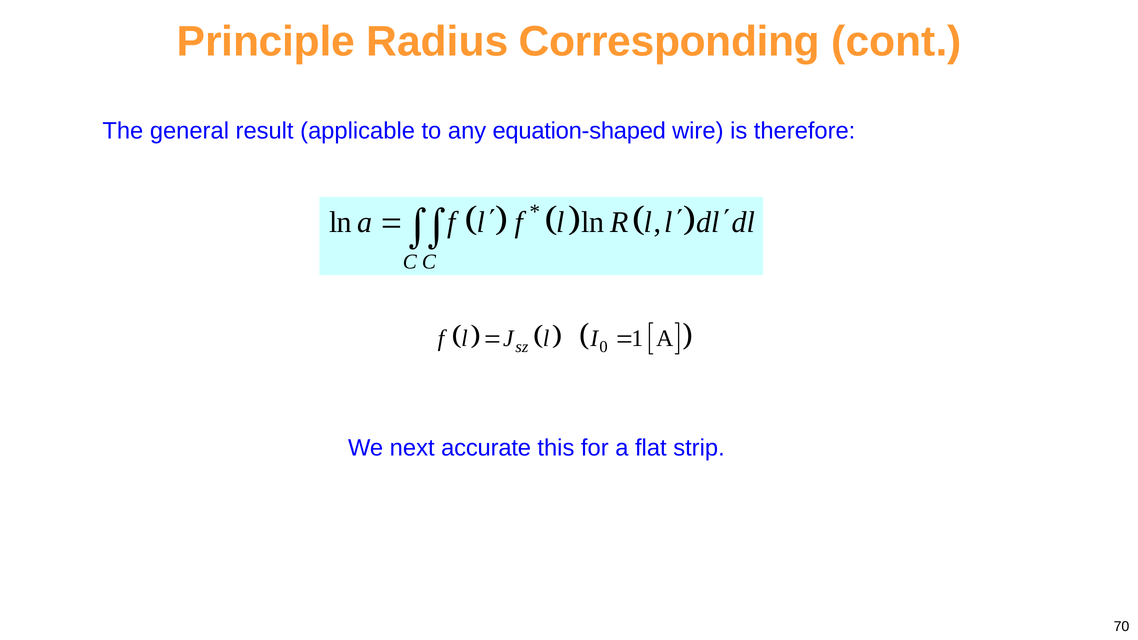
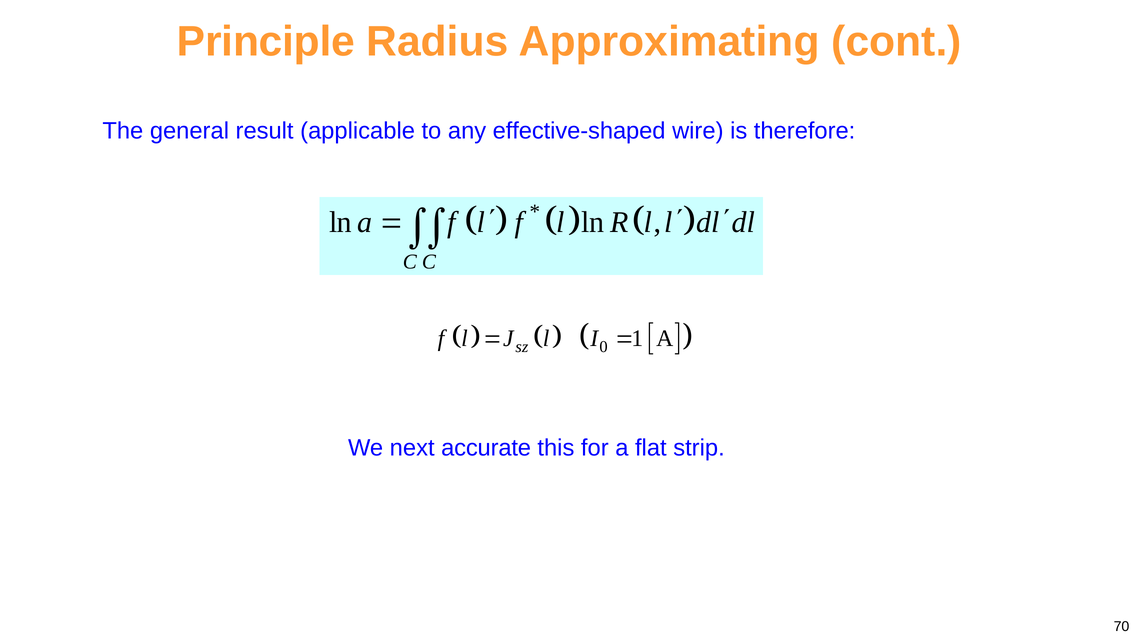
Corresponding: Corresponding -> Approximating (669, 42)
equation-shaped: equation-shaped -> effective-shaped (579, 131)
